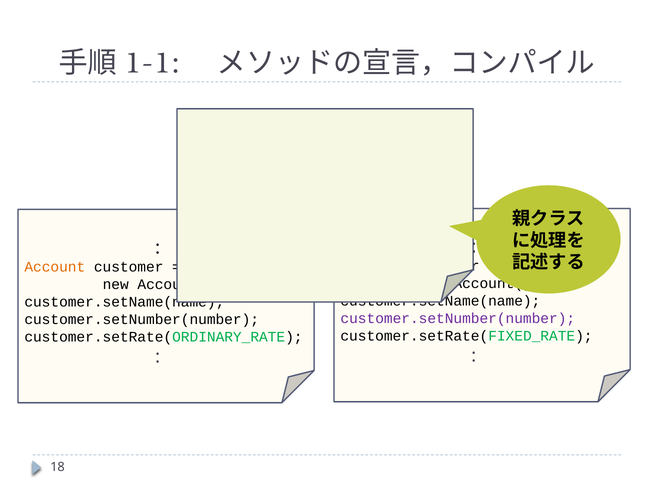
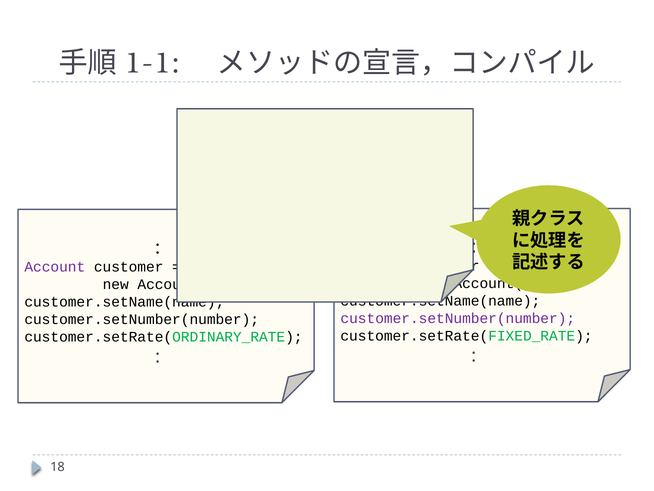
Account colour: orange -> purple (55, 267)
